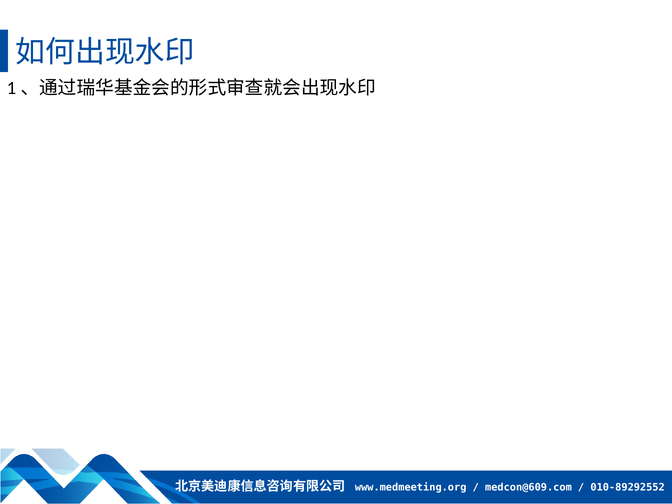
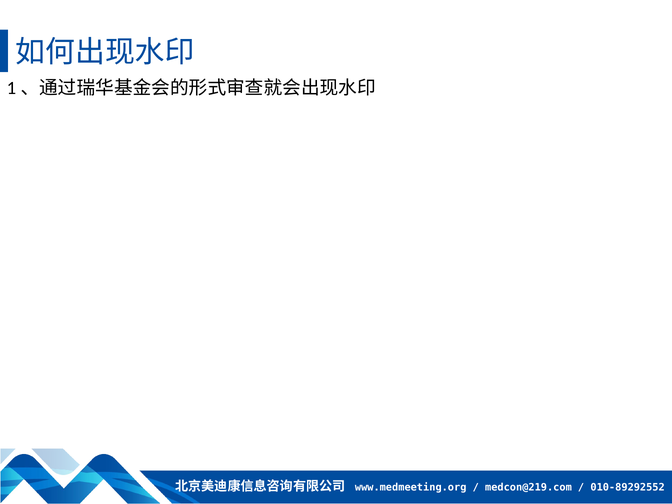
medcon@609.com: medcon@609.com -> medcon@219.com (528, 487)
